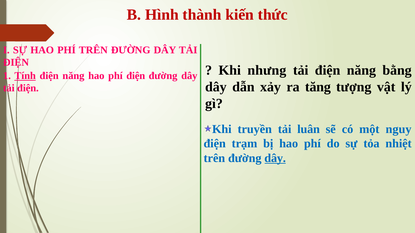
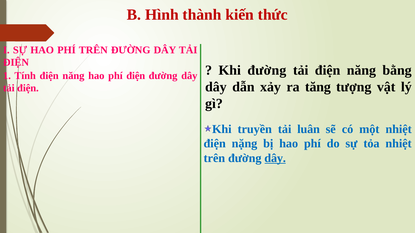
Khi nhưng: nhưng -> đường (267, 70)
Tính underline: present -> none (25, 76)
một nguy: nguy -> nhiệt (399, 129)
trạm: trạm -> nặng (245, 144)
